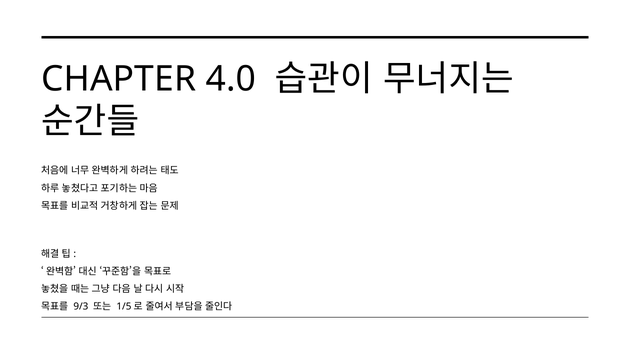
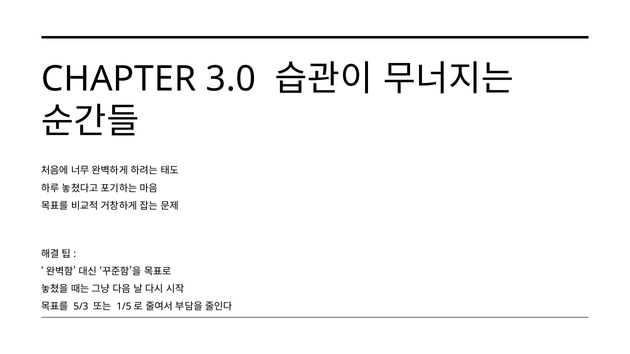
4.0: 4.0 -> 3.0 (231, 79)
9/3: 9/3 -> 5/3 (81, 307)
